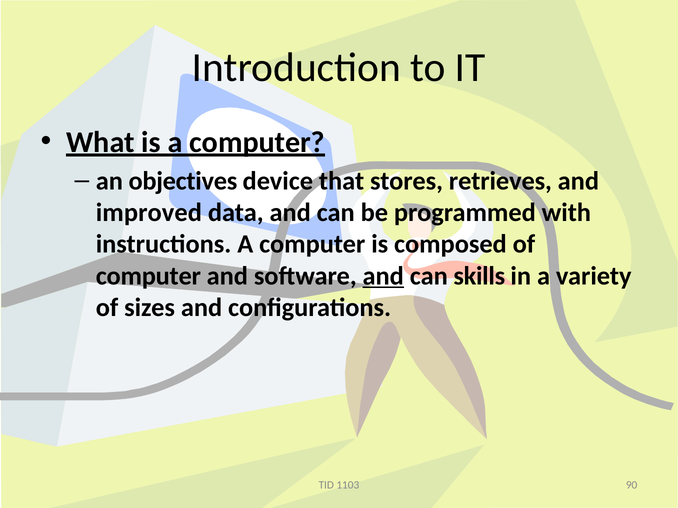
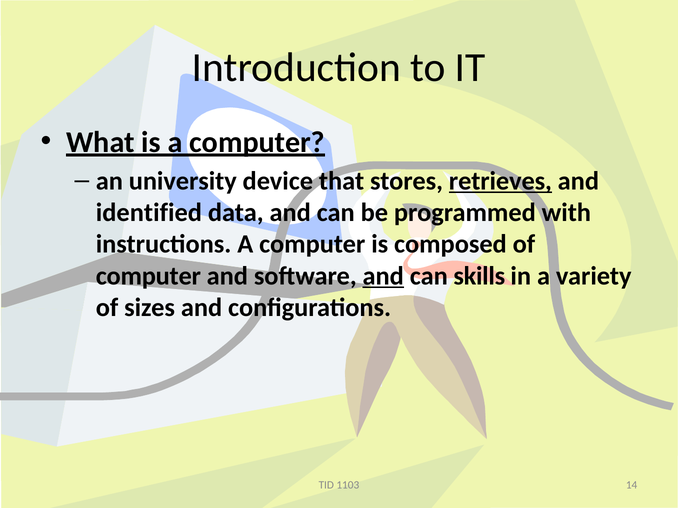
objectives: objectives -> university (183, 181)
retrieves underline: none -> present (500, 181)
improved: improved -> identified (149, 213)
90: 90 -> 14 (632, 486)
